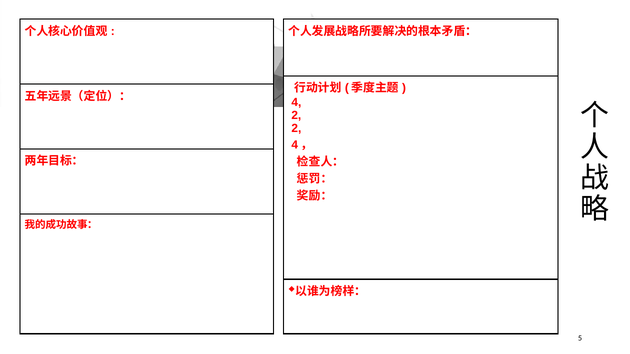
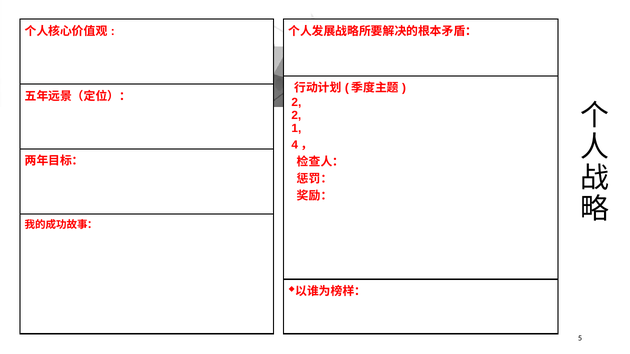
4: 4 -> 2 (296, 102)
2: 2 -> 1 (296, 129)
